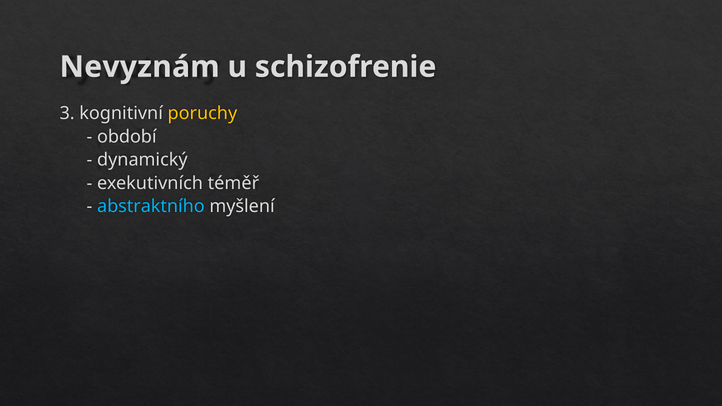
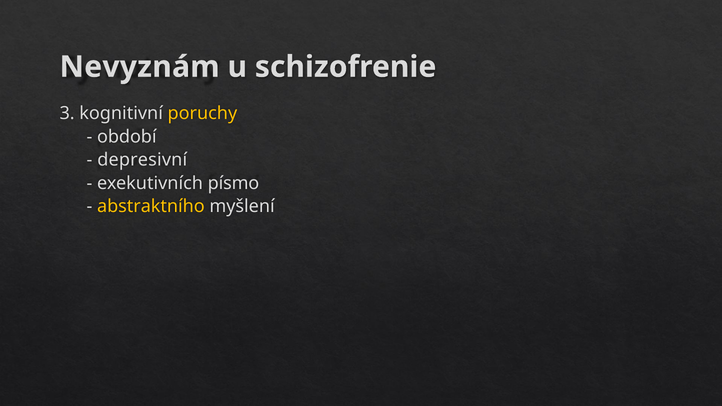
dynamický: dynamický -> depresivní (142, 160)
téměř: téměř -> písmo (233, 183)
abstraktního colour: light blue -> yellow (151, 207)
